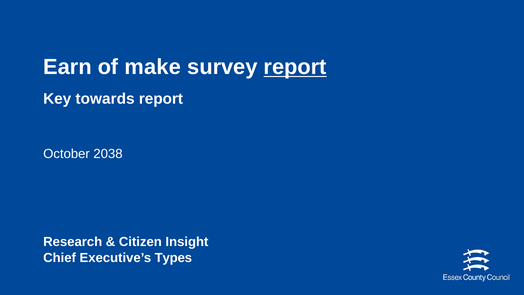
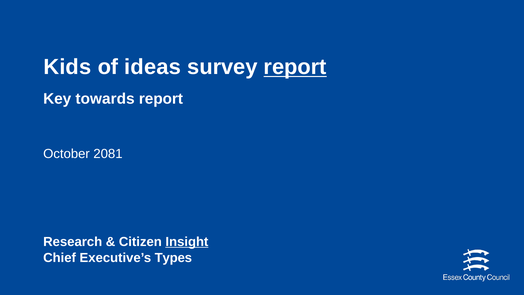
Earn: Earn -> Kids (67, 67)
make: make -> ideas (153, 67)
2038: 2038 -> 2081 (108, 154)
Insight underline: none -> present (187, 242)
